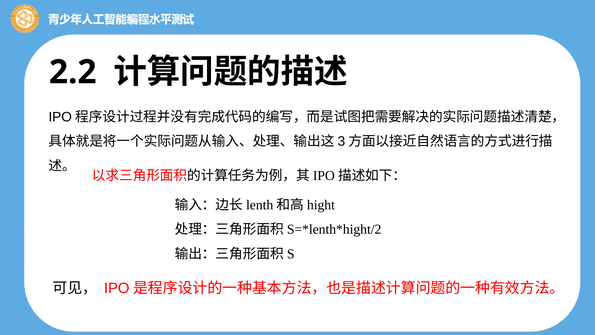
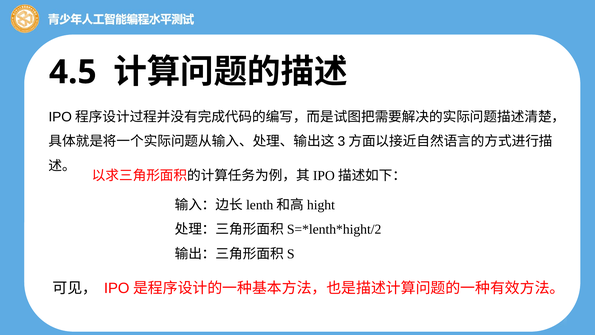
2.2: 2.2 -> 4.5 (73, 72)
